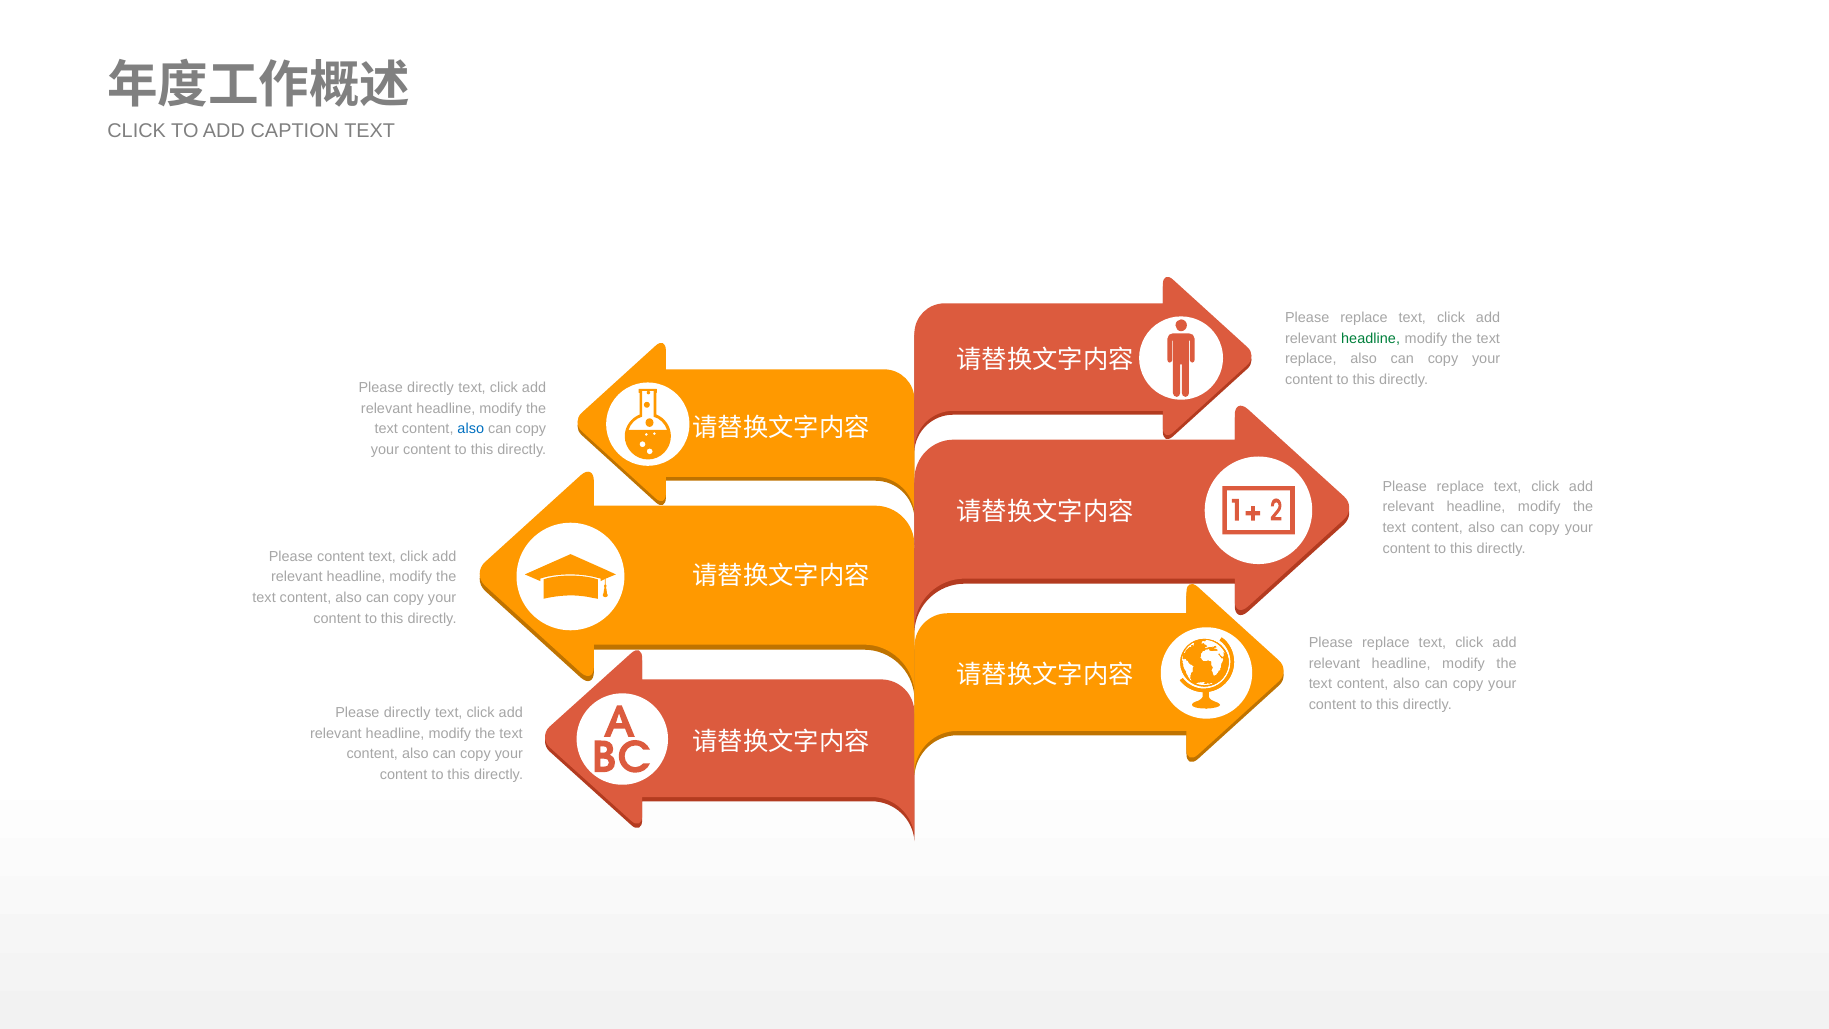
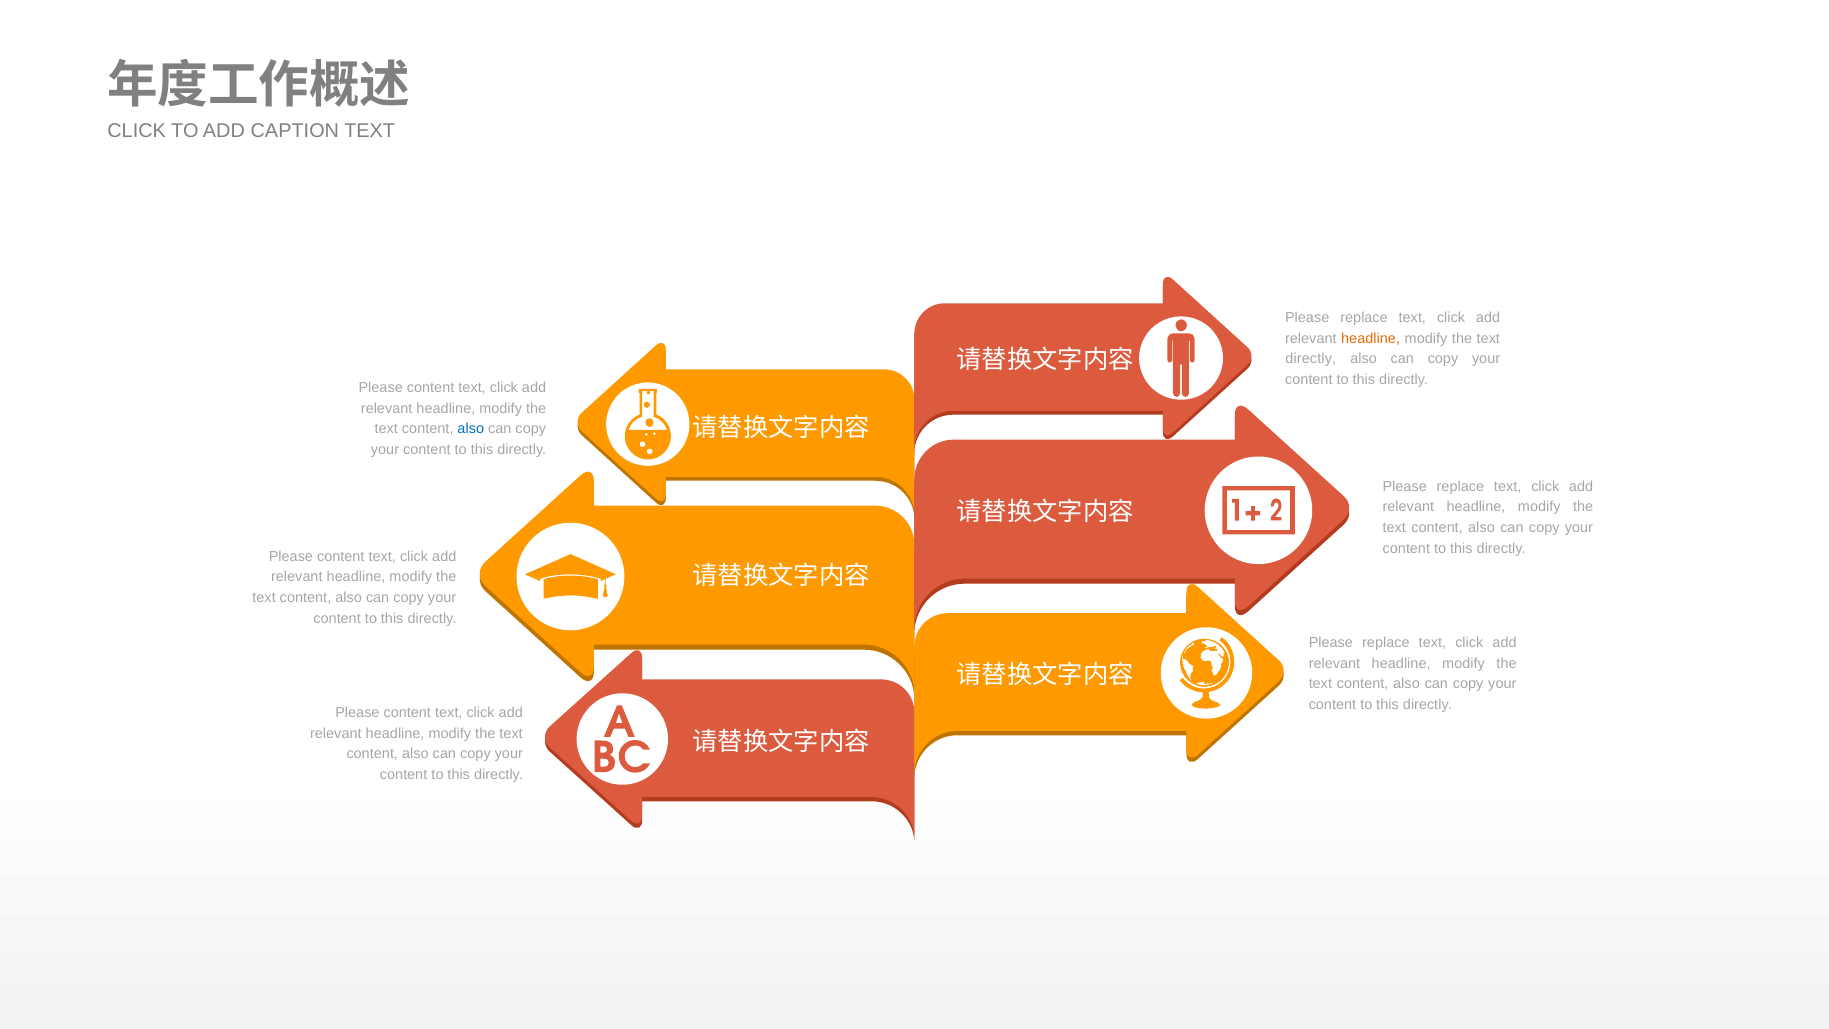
headline colour: green -> orange (1371, 338)
replace: replace -> directly (1311, 359)
directly: directly -> content (431, 388)
directly: directly -> content (407, 713)
